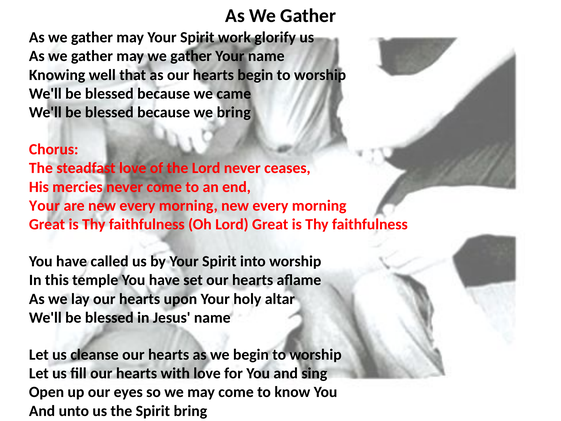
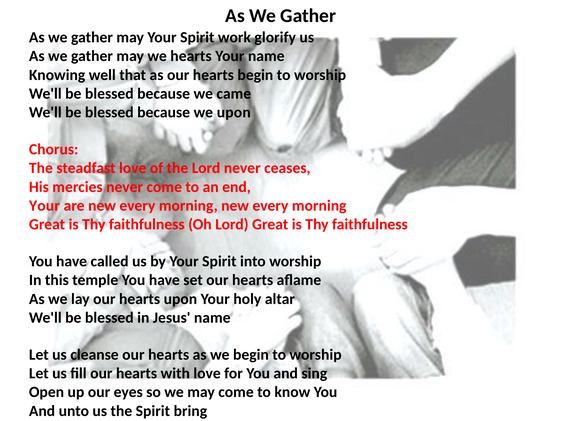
may we gather: gather -> hearts (191, 56)
we bring: bring -> upon (234, 112)
